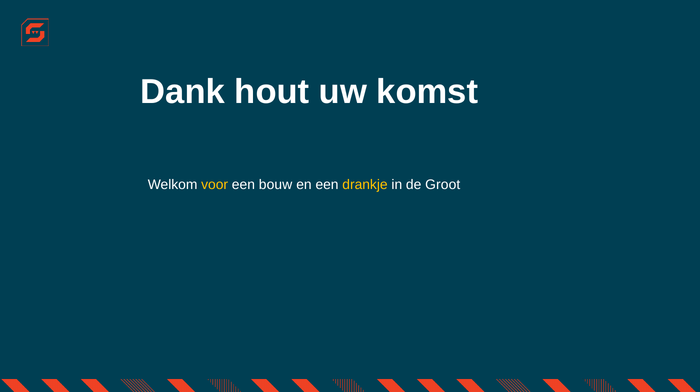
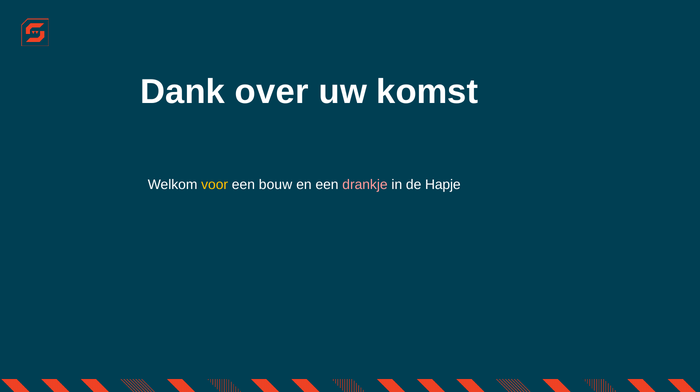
hout: hout -> over (272, 92)
drankje colour: yellow -> pink (365, 185)
Groot: Groot -> Hapje (443, 185)
